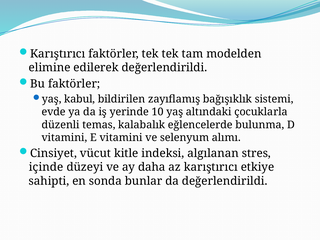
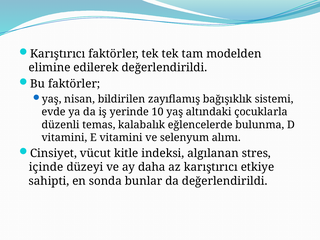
kabul: kabul -> nisan (80, 99)
